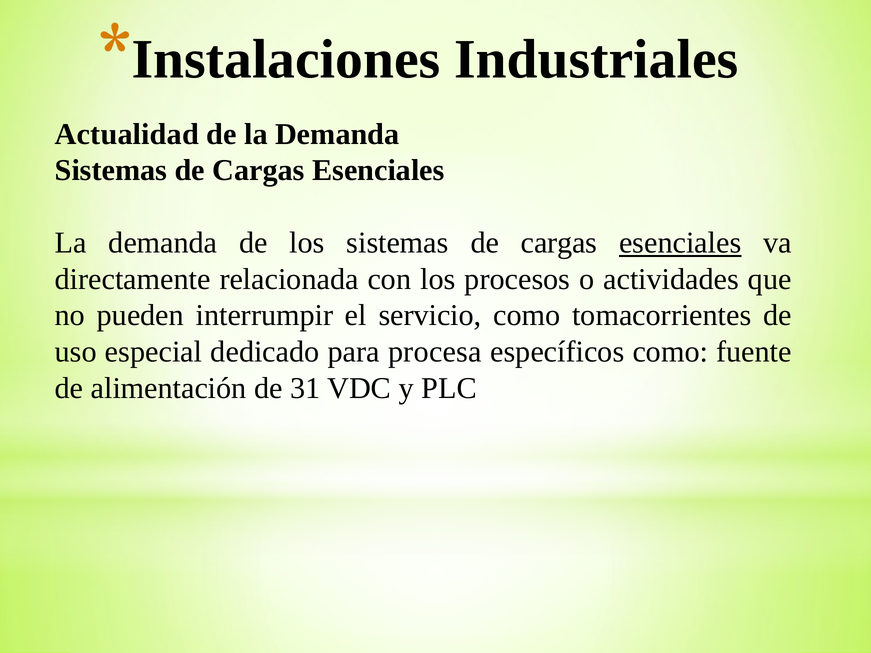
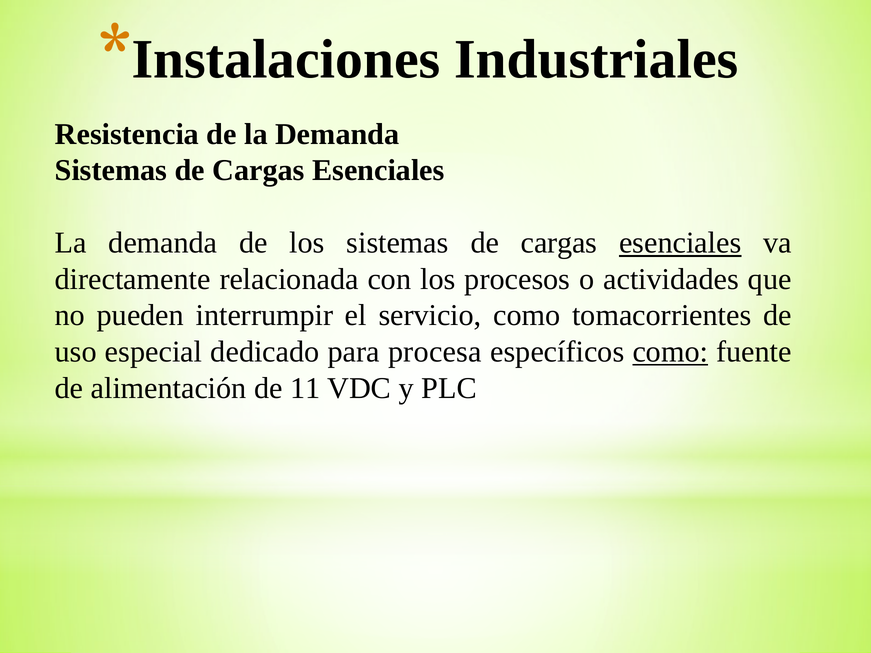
Actualidad: Actualidad -> Resistencia (127, 134)
como underline: none -> present (670, 352)
31: 31 -> 11 (305, 388)
